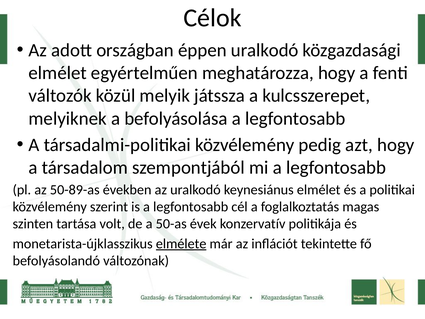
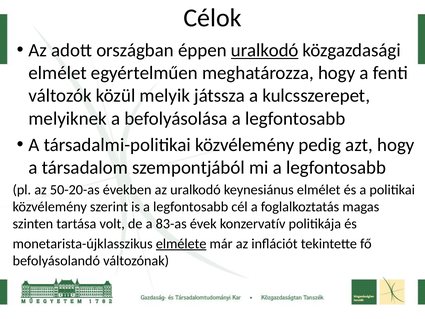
uralkodó underline: none -> present (265, 50)
50-89-as: 50-89-as -> 50-20-as (75, 190)
50-as: 50-as -> 83-as (171, 224)
